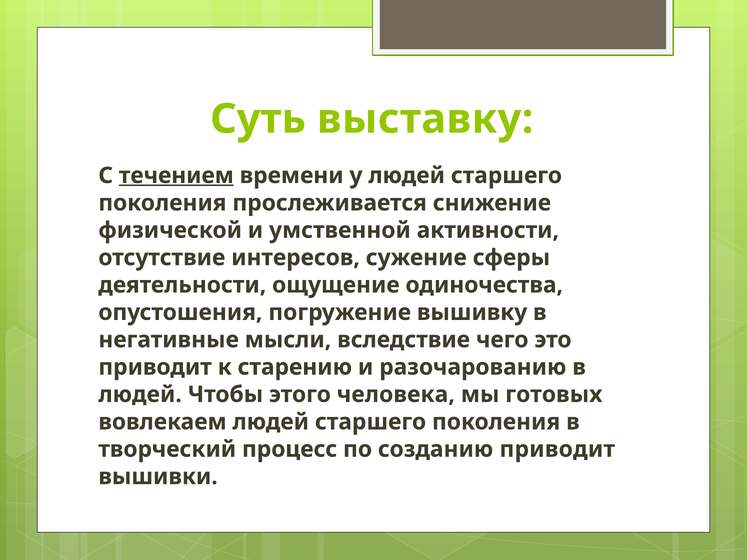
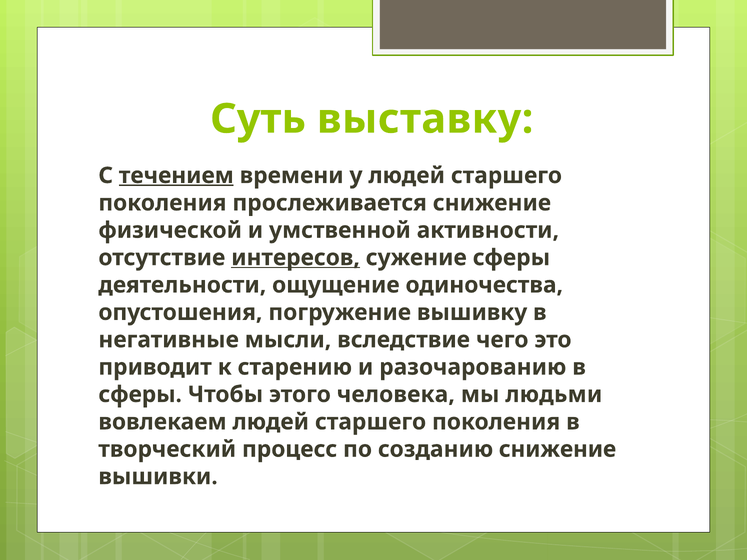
интересов underline: none -> present (296, 258)
людей: людей -> сферы (140, 395)
готовых: готовых -> людьми (554, 395)
созданию приводит: приводит -> снижение (557, 449)
